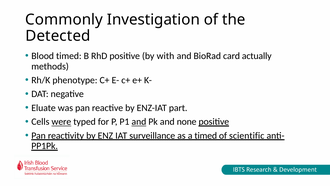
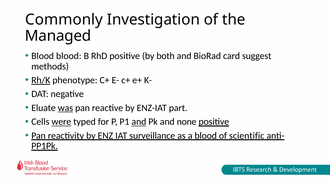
Detected: Detected -> Managed (58, 36)
Blood timed: timed -> blood (69, 56)
with: with -> both (166, 56)
actually: actually -> suggest (257, 56)
Rh/K underline: none -> present (41, 80)
was underline: none -> present (65, 108)
a timed: timed -> blood (206, 135)
